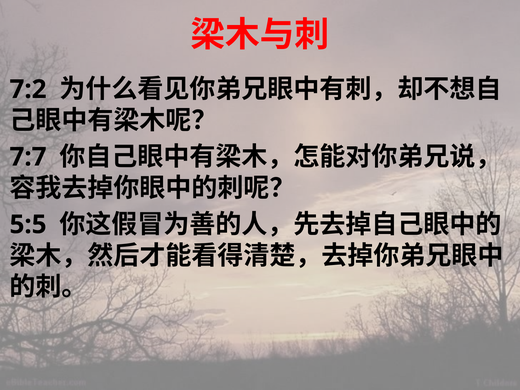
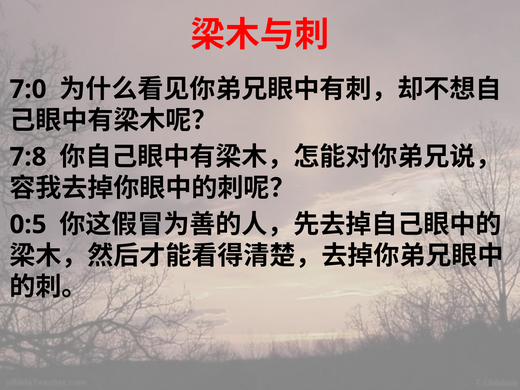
7:2: 7:2 -> 7:0 (28, 89)
7:7: 7:7 -> 7:8 (28, 157)
5:5: 5:5 -> 0:5 (28, 225)
